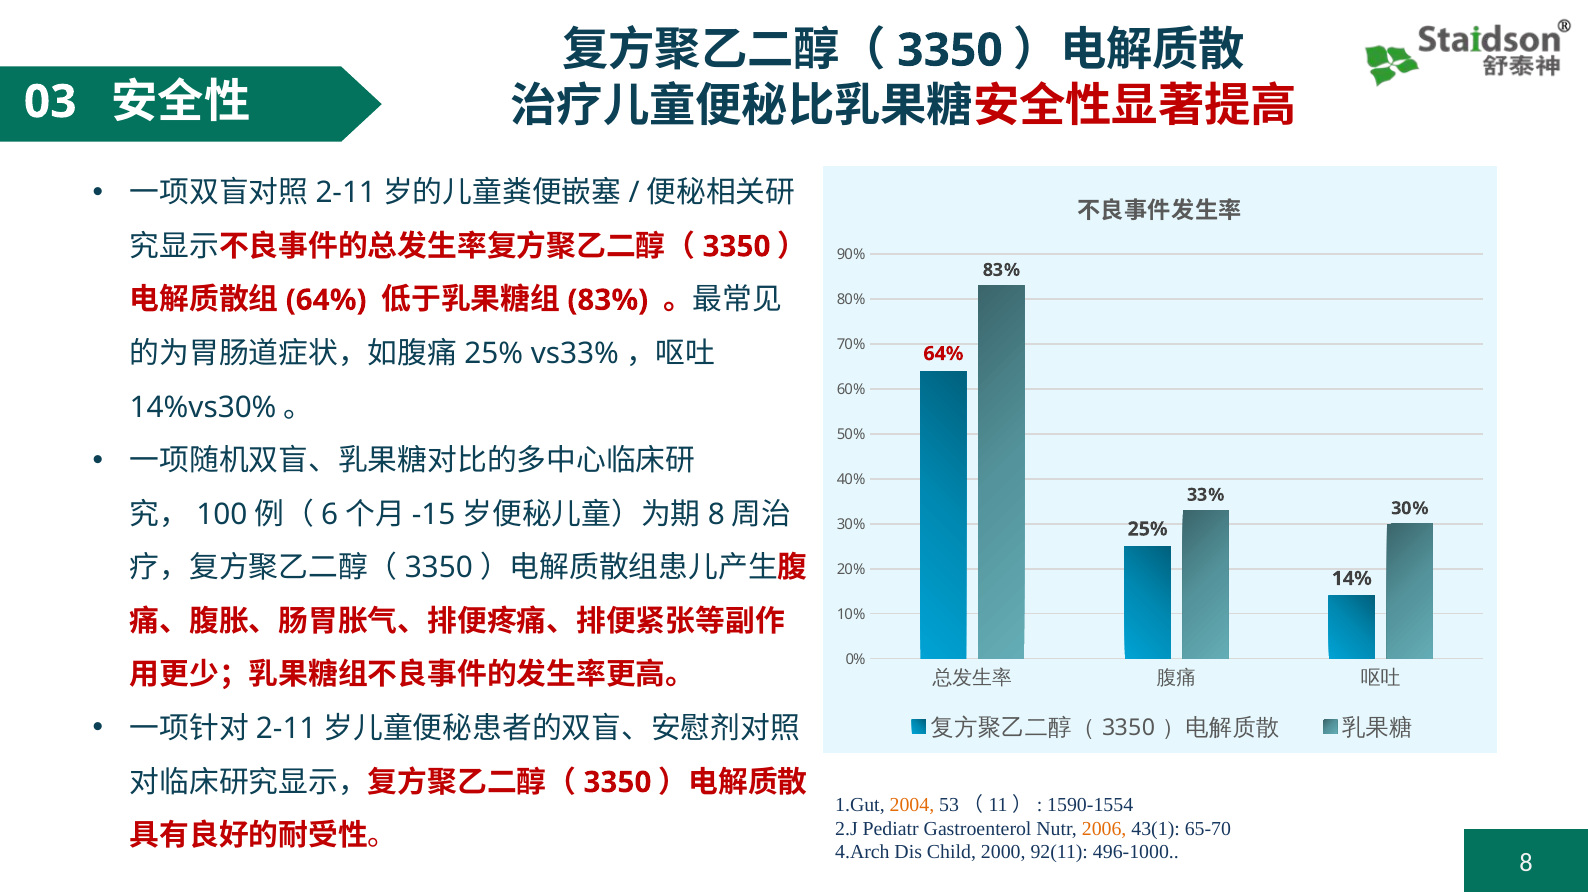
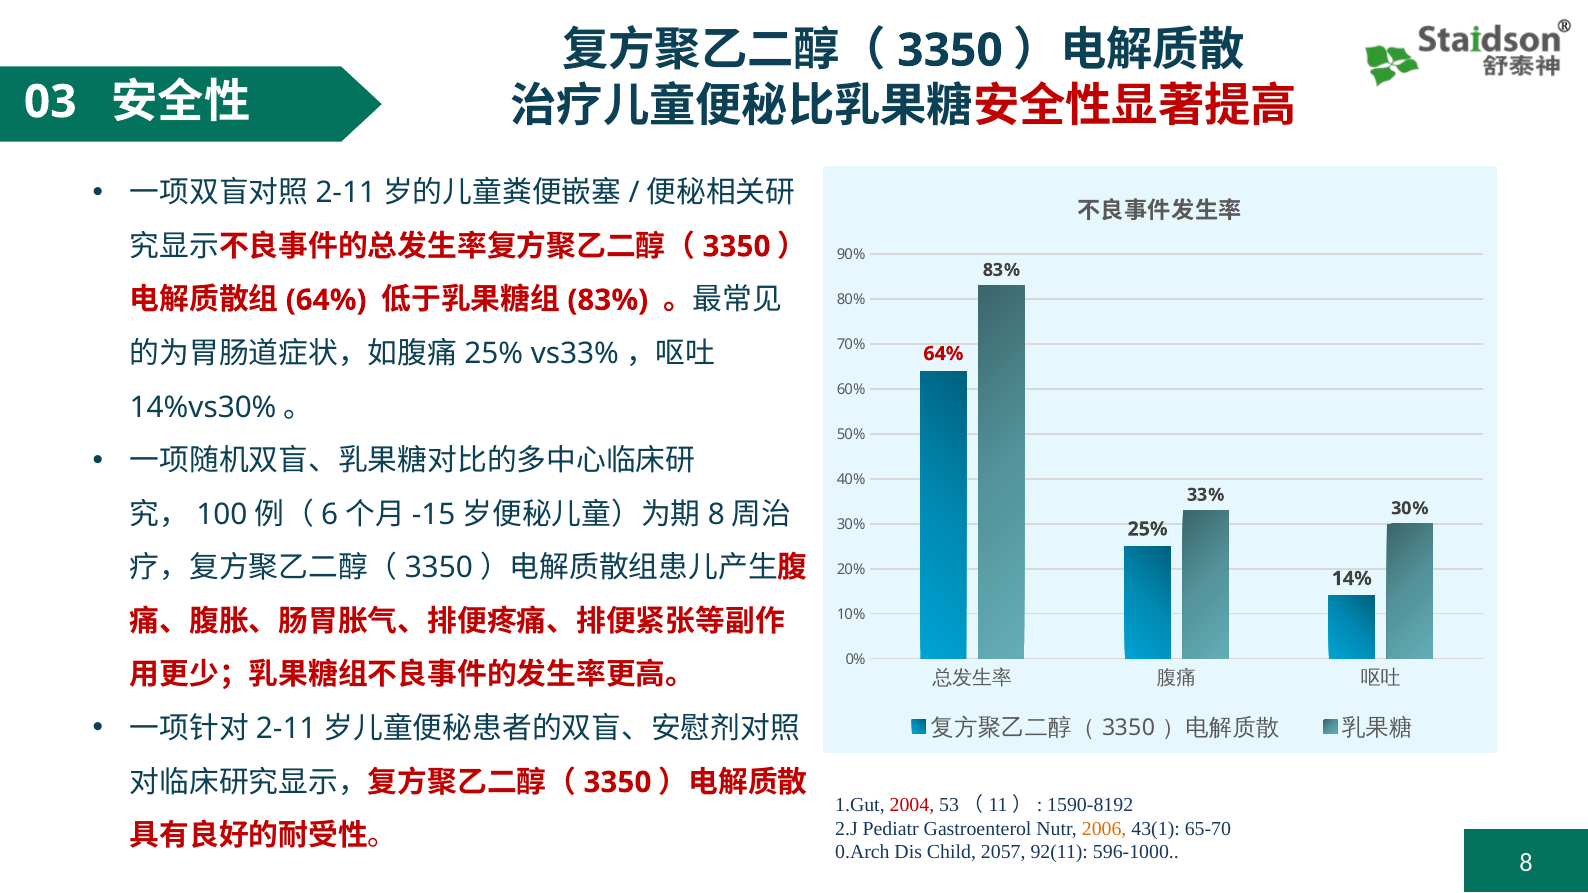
2004 colour: orange -> red (912, 805)
1590-1554: 1590-1554 -> 1590-8192 (1090, 805)
4.Arch: 4.Arch -> 0.Arch (862, 853)
2000: 2000 -> 2057 (1003, 853)
496-1000: 496-1000 -> 596-1000 (1136, 853)
